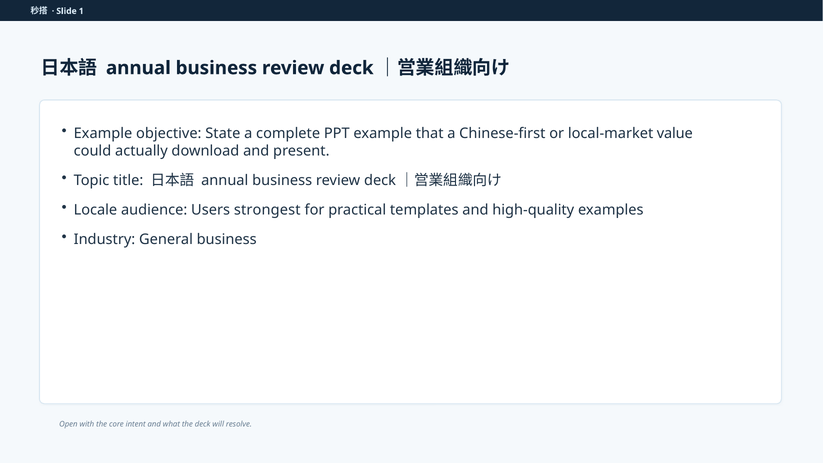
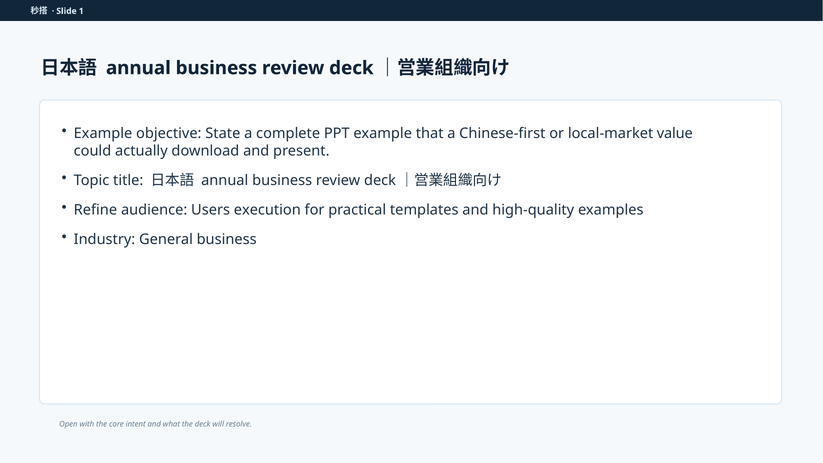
Locale: Locale -> Refine (95, 210)
strongest: strongest -> execution (267, 210)
